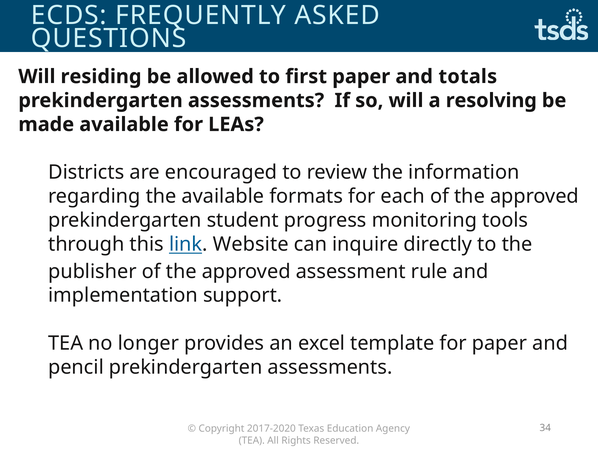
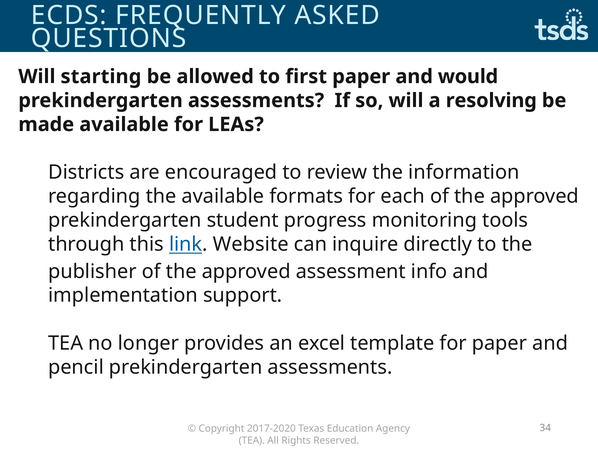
residing: residing -> starting (101, 76)
totals: totals -> would (468, 76)
rule: rule -> info (429, 271)
